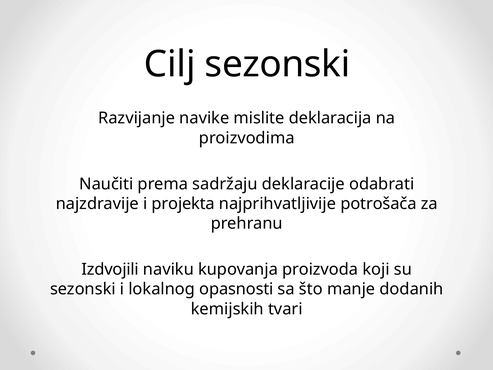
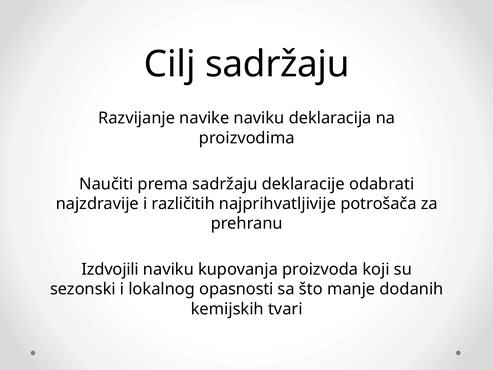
Cilj sezonski: sezonski -> sadržaju (277, 64)
navike mislite: mislite -> naviku (259, 118)
projekta: projekta -> različitih (183, 204)
